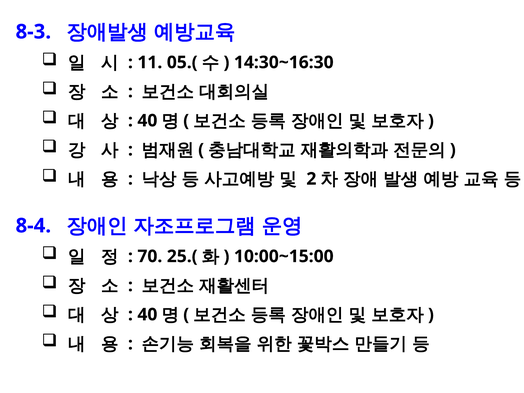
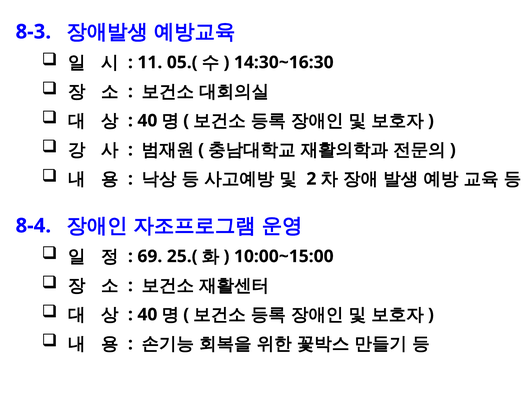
70: 70 -> 69 (150, 256)
